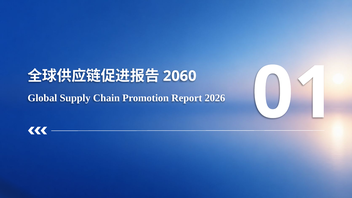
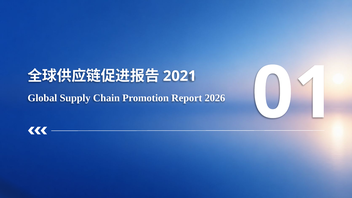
2060: 2060 -> 2021 (180, 76)
